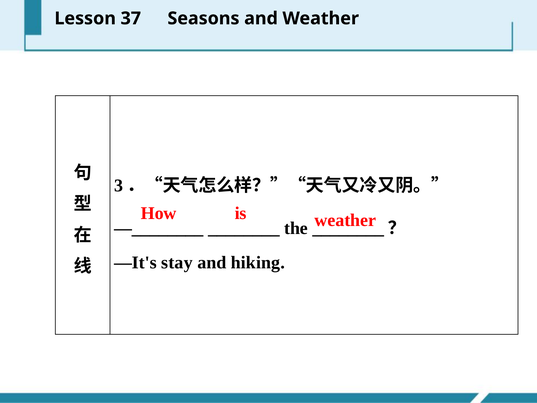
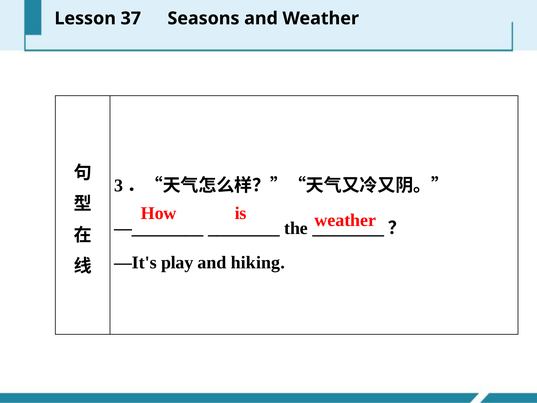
stay: stay -> play (177, 263)
